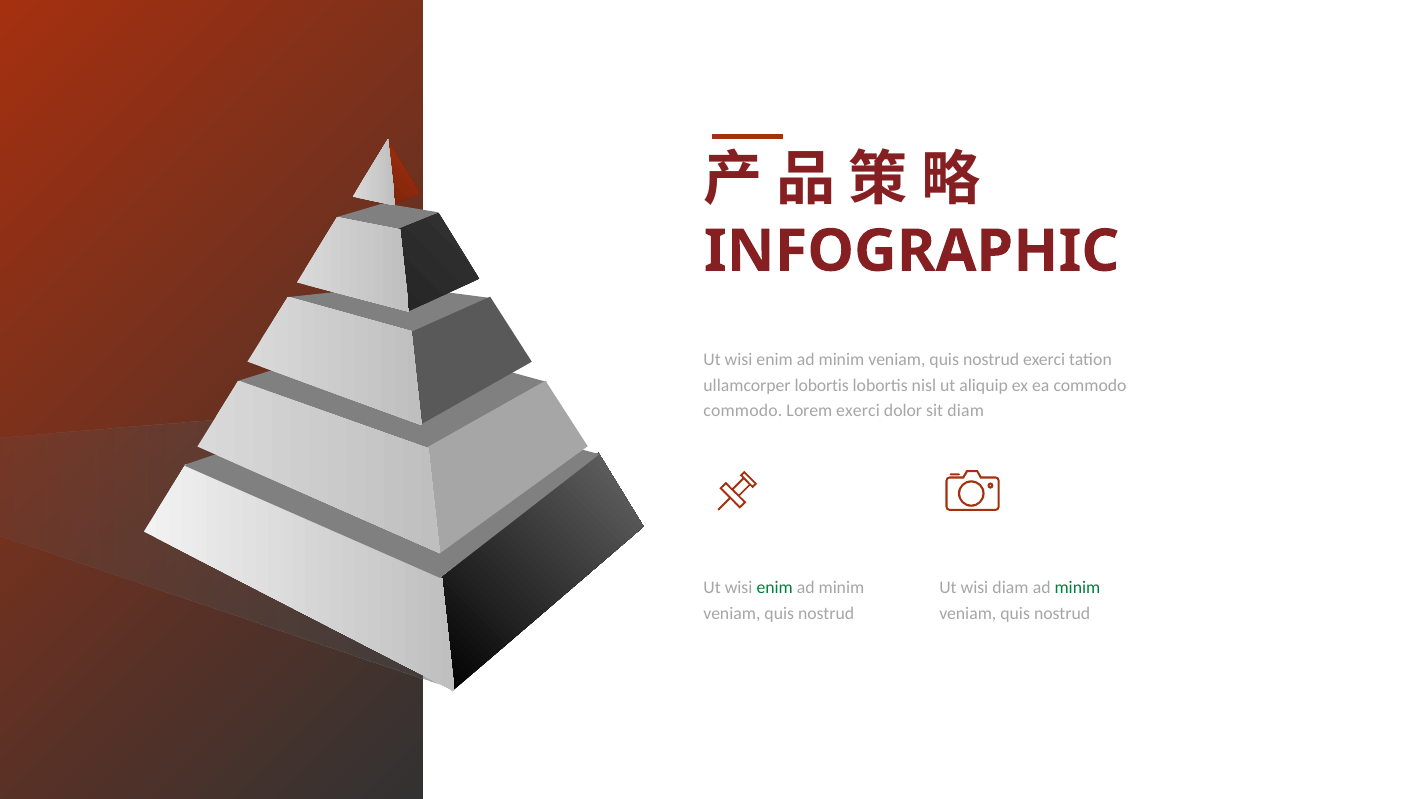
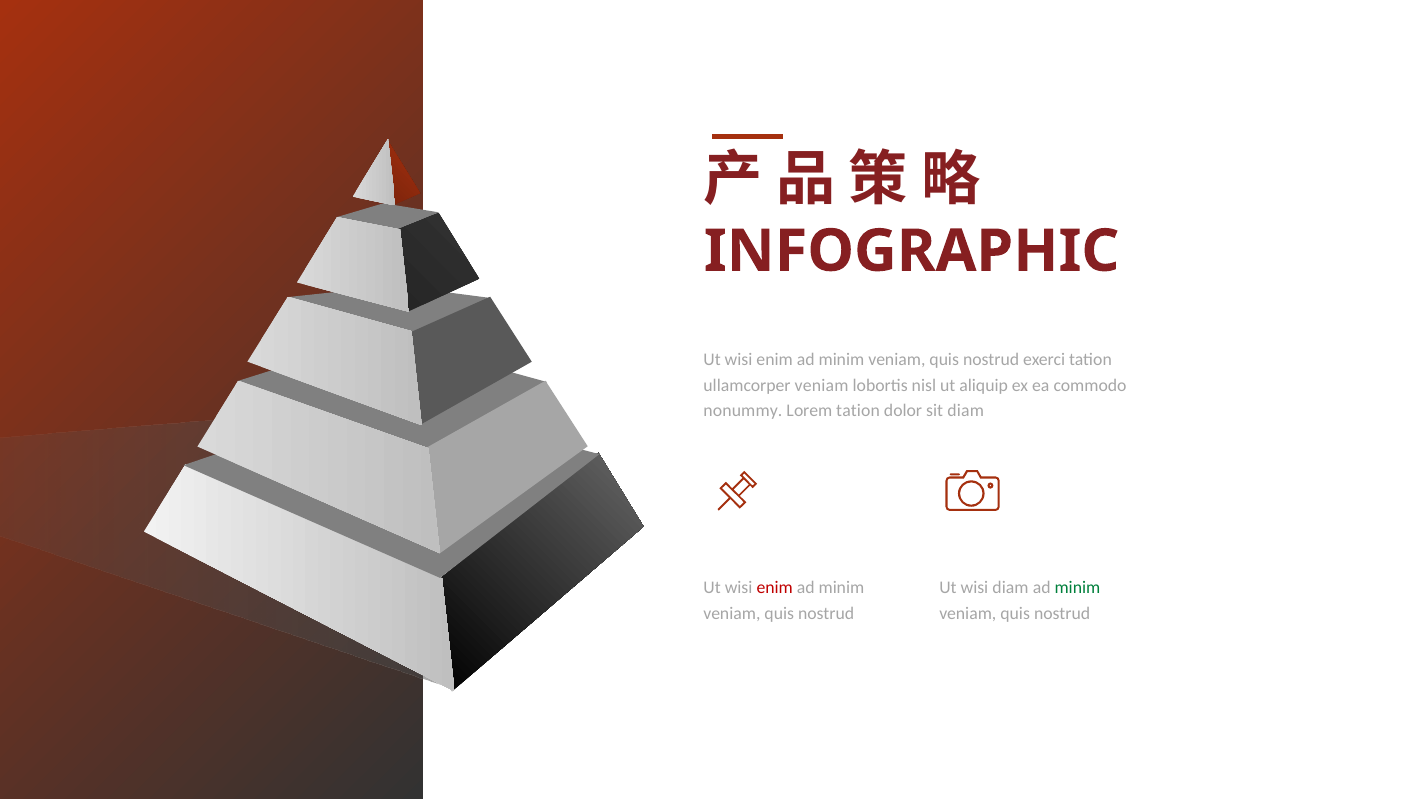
ullamcorper lobortis: lobortis -> veniam (822, 385)
commodo: commodo -> nonummy (743, 411)
Lorem exerci: exerci -> tation (858, 411)
enim colour: green -> red (775, 588)
